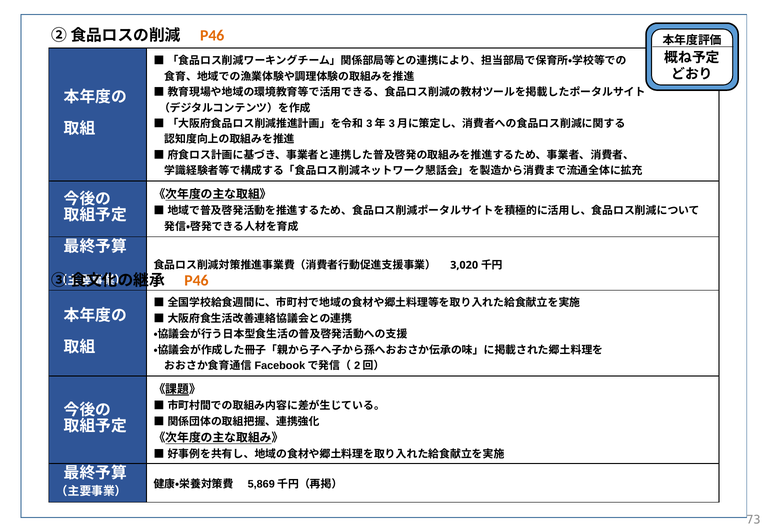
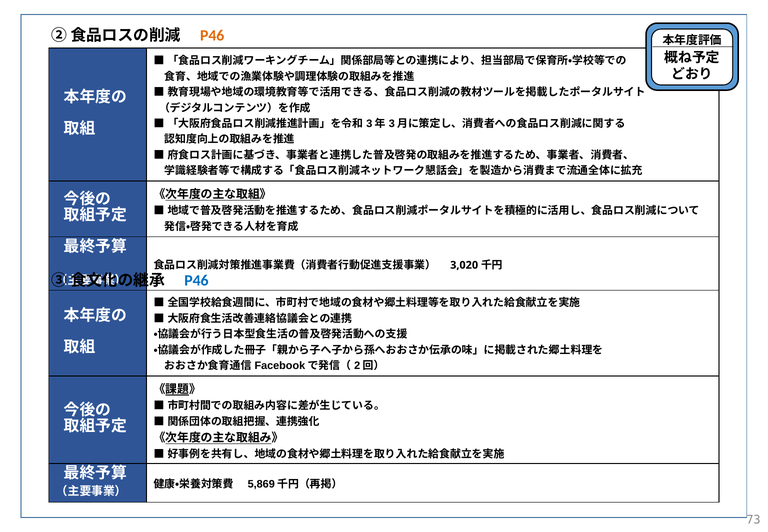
P46 colour: orange -> blue (196, 281)
